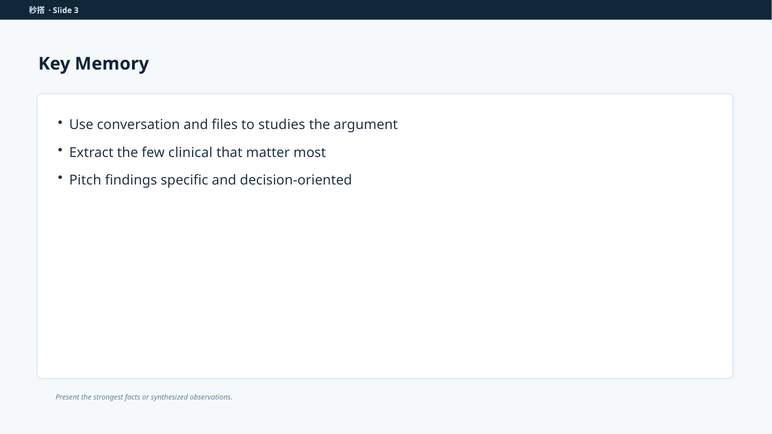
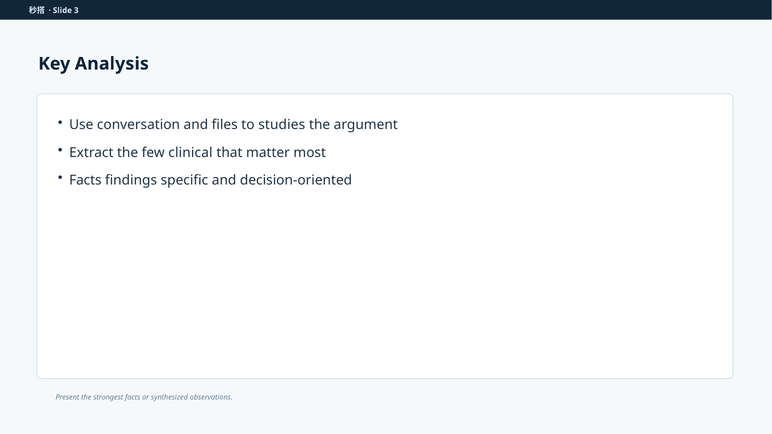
Memory: Memory -> Analysis (112, 64)
Pitch: Pitch -> Facts (85, 180)
